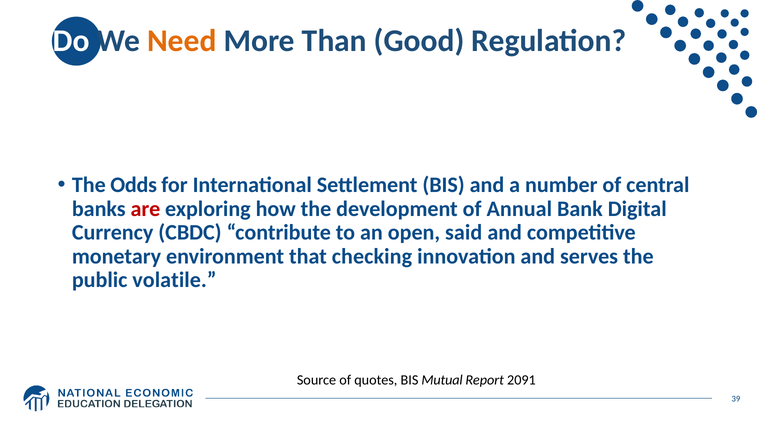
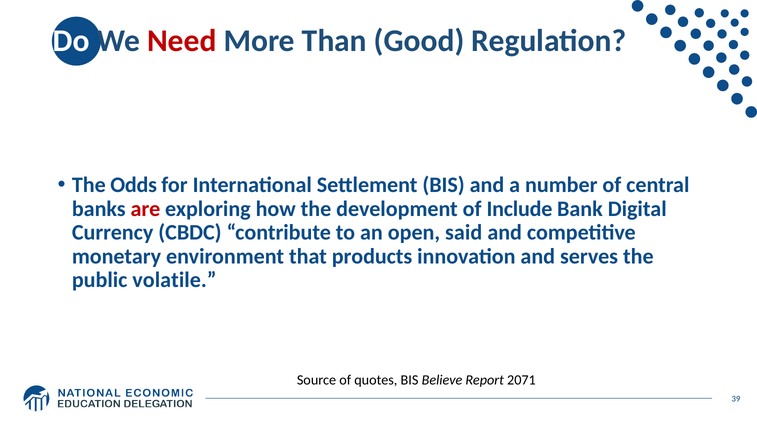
Need colour: orange -> red (182, 41)
Annual: Annual -> Include (519, 209)
checking: checking -> products (372, 256)
Mutual: Mutual -> Believe (442, 380)
2091: 2091 -> 2071 (521, 380)
